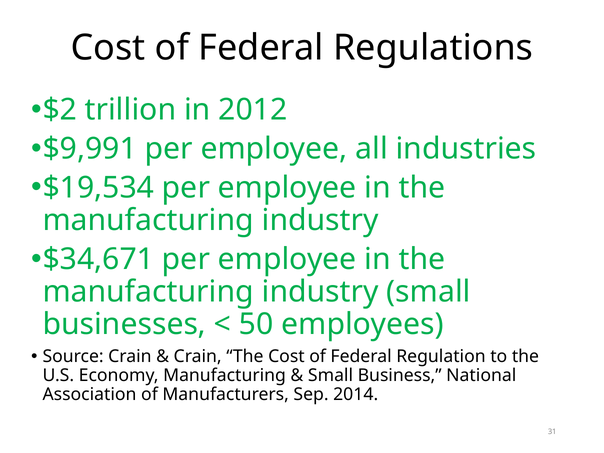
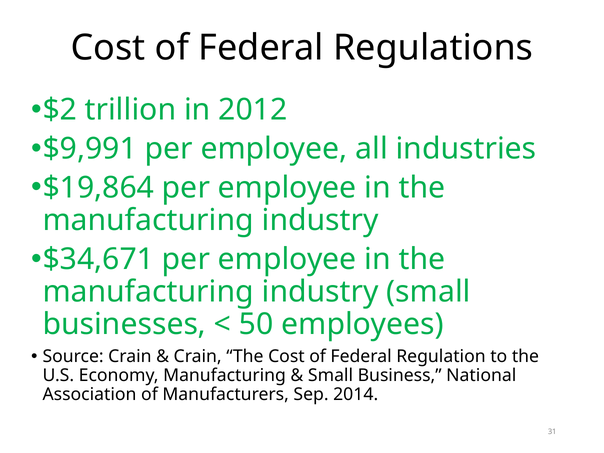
$19,534: $19,534 -> $19,864 (98, 188)
